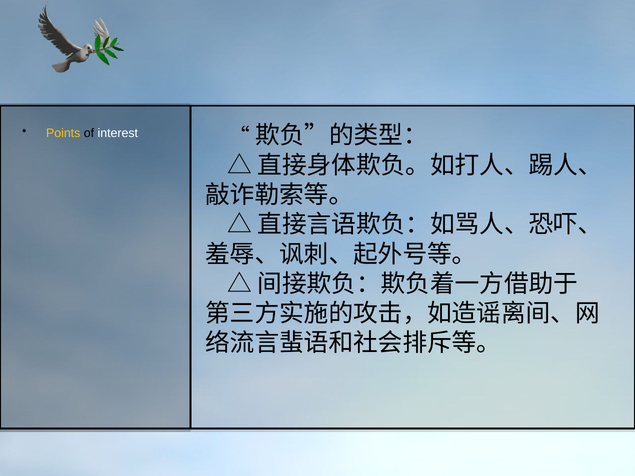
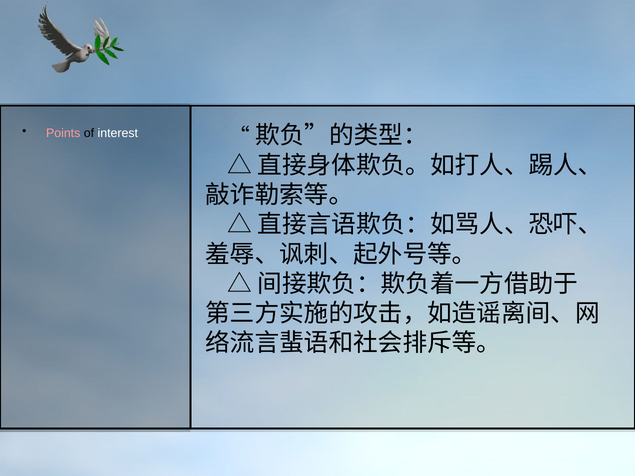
Points colour: yellow -> pink (63, 133)
